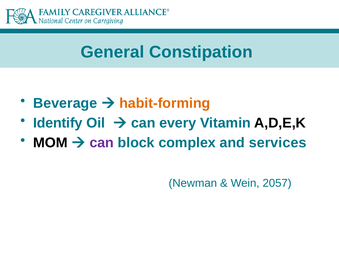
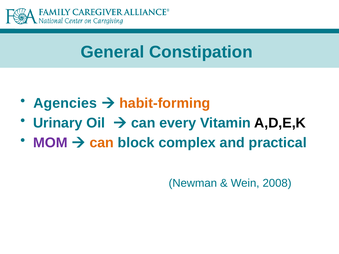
Beverage: Beverage -> Agencies (65, 103)
Identify: Identify -> Urinary (58, 123)
MOM colour: black -> purple (50, 143)
can colour: purple -> orange (102, 143)
services: services -> practical (278, 143)
2057: 2057 -> 2008 (277, 183)
